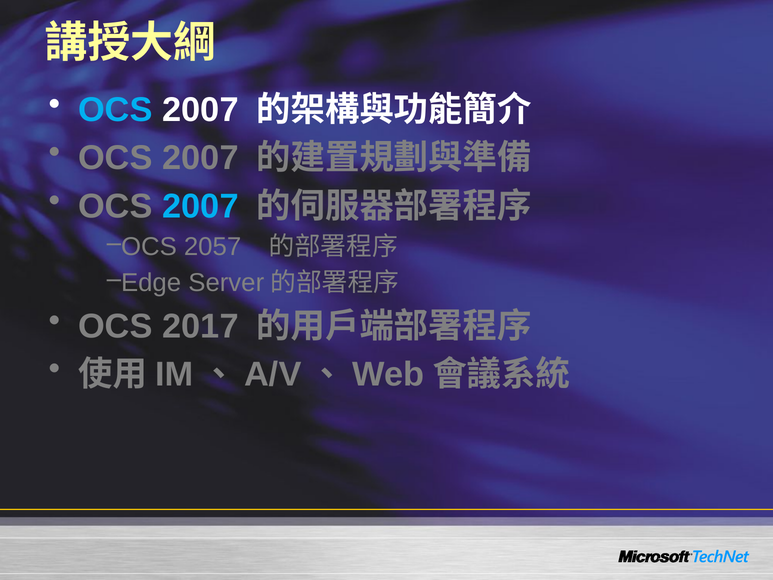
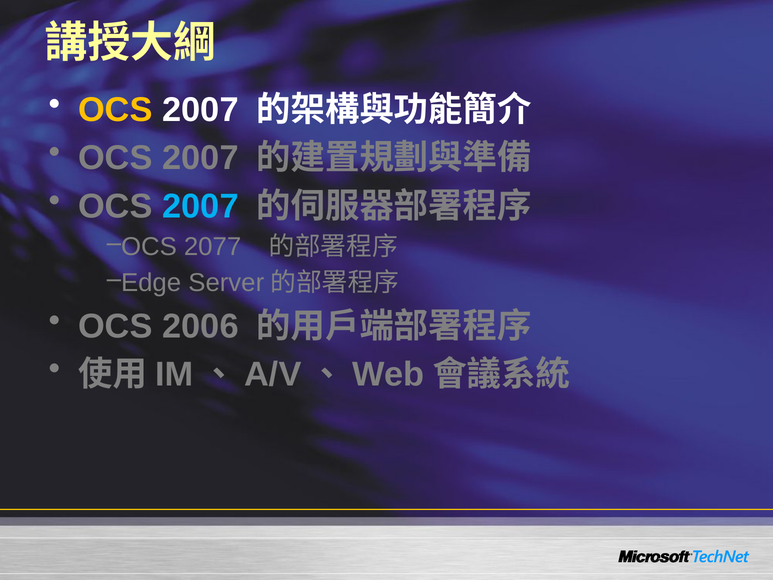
OCS colour: light blue -> yellow (115, 110)
2057: 2057 -> 2077 (213, 247)
2017: 2017 -> 2006 (200, 326)
